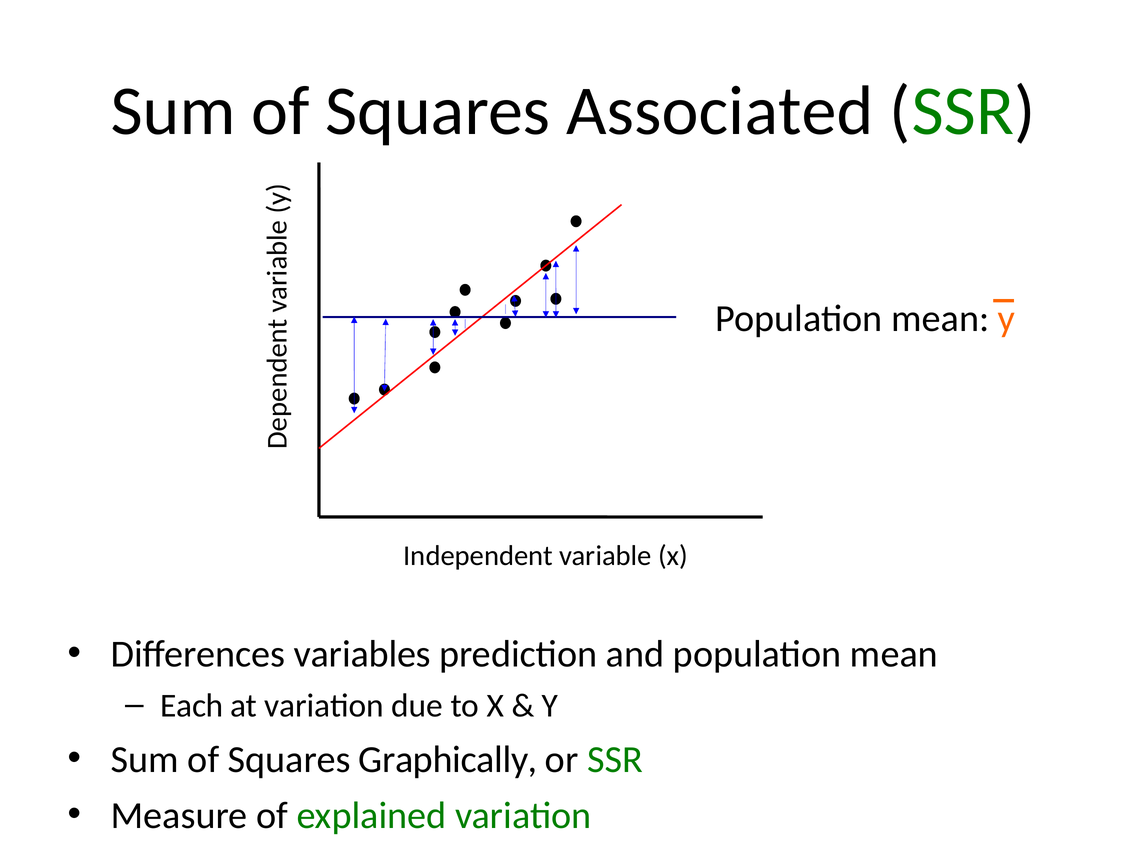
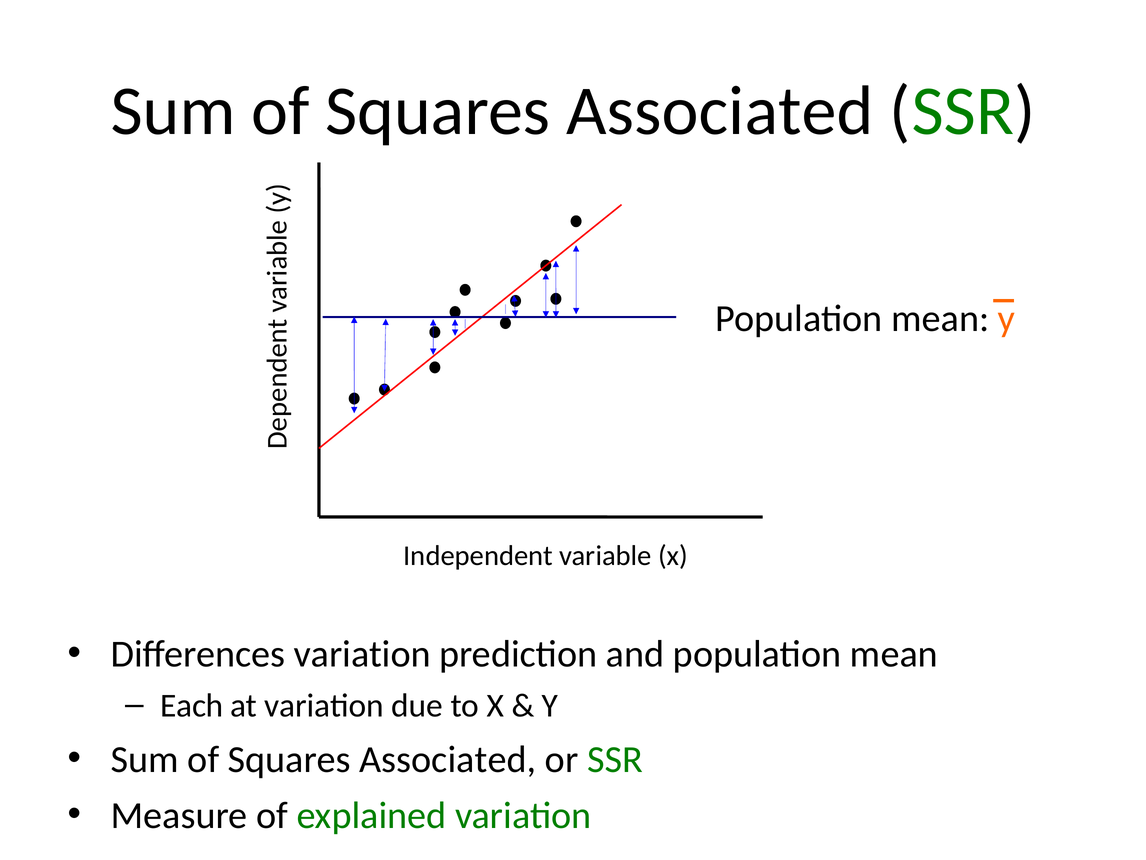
Differences variables: variables -> variation (362, 654)
Graphically: Graphically -> Associated (448, 759)
